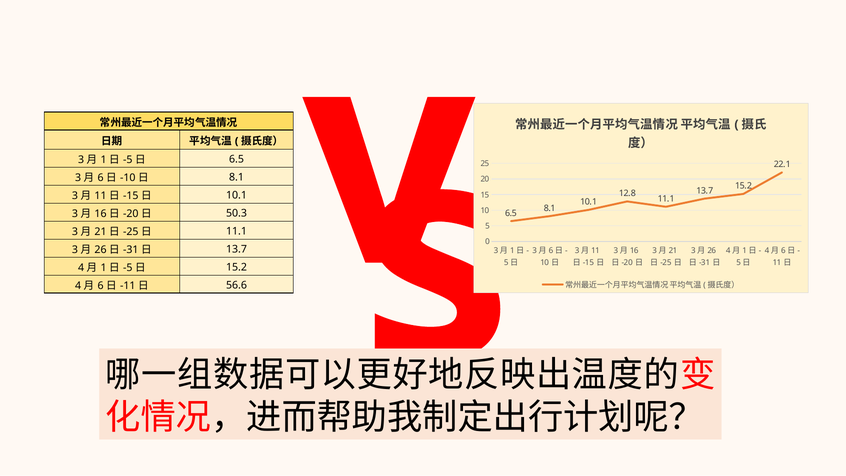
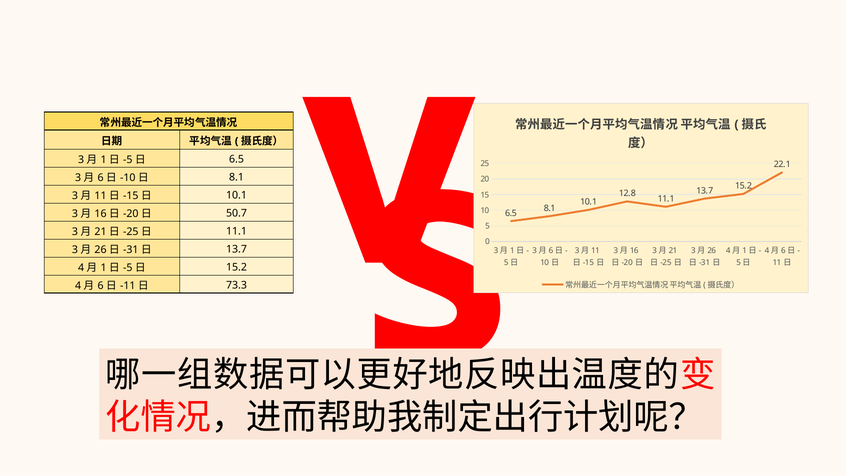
50.3: 50.3 -> 50.7 (237, 213)
56.6: 56.6 -> 73.3 (237, 285)
